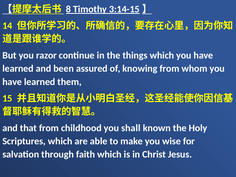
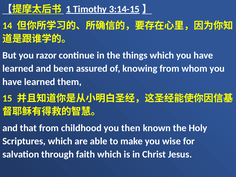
8: 8 -> 1 (68, 9)
shall: shall -> then (131, 128)
